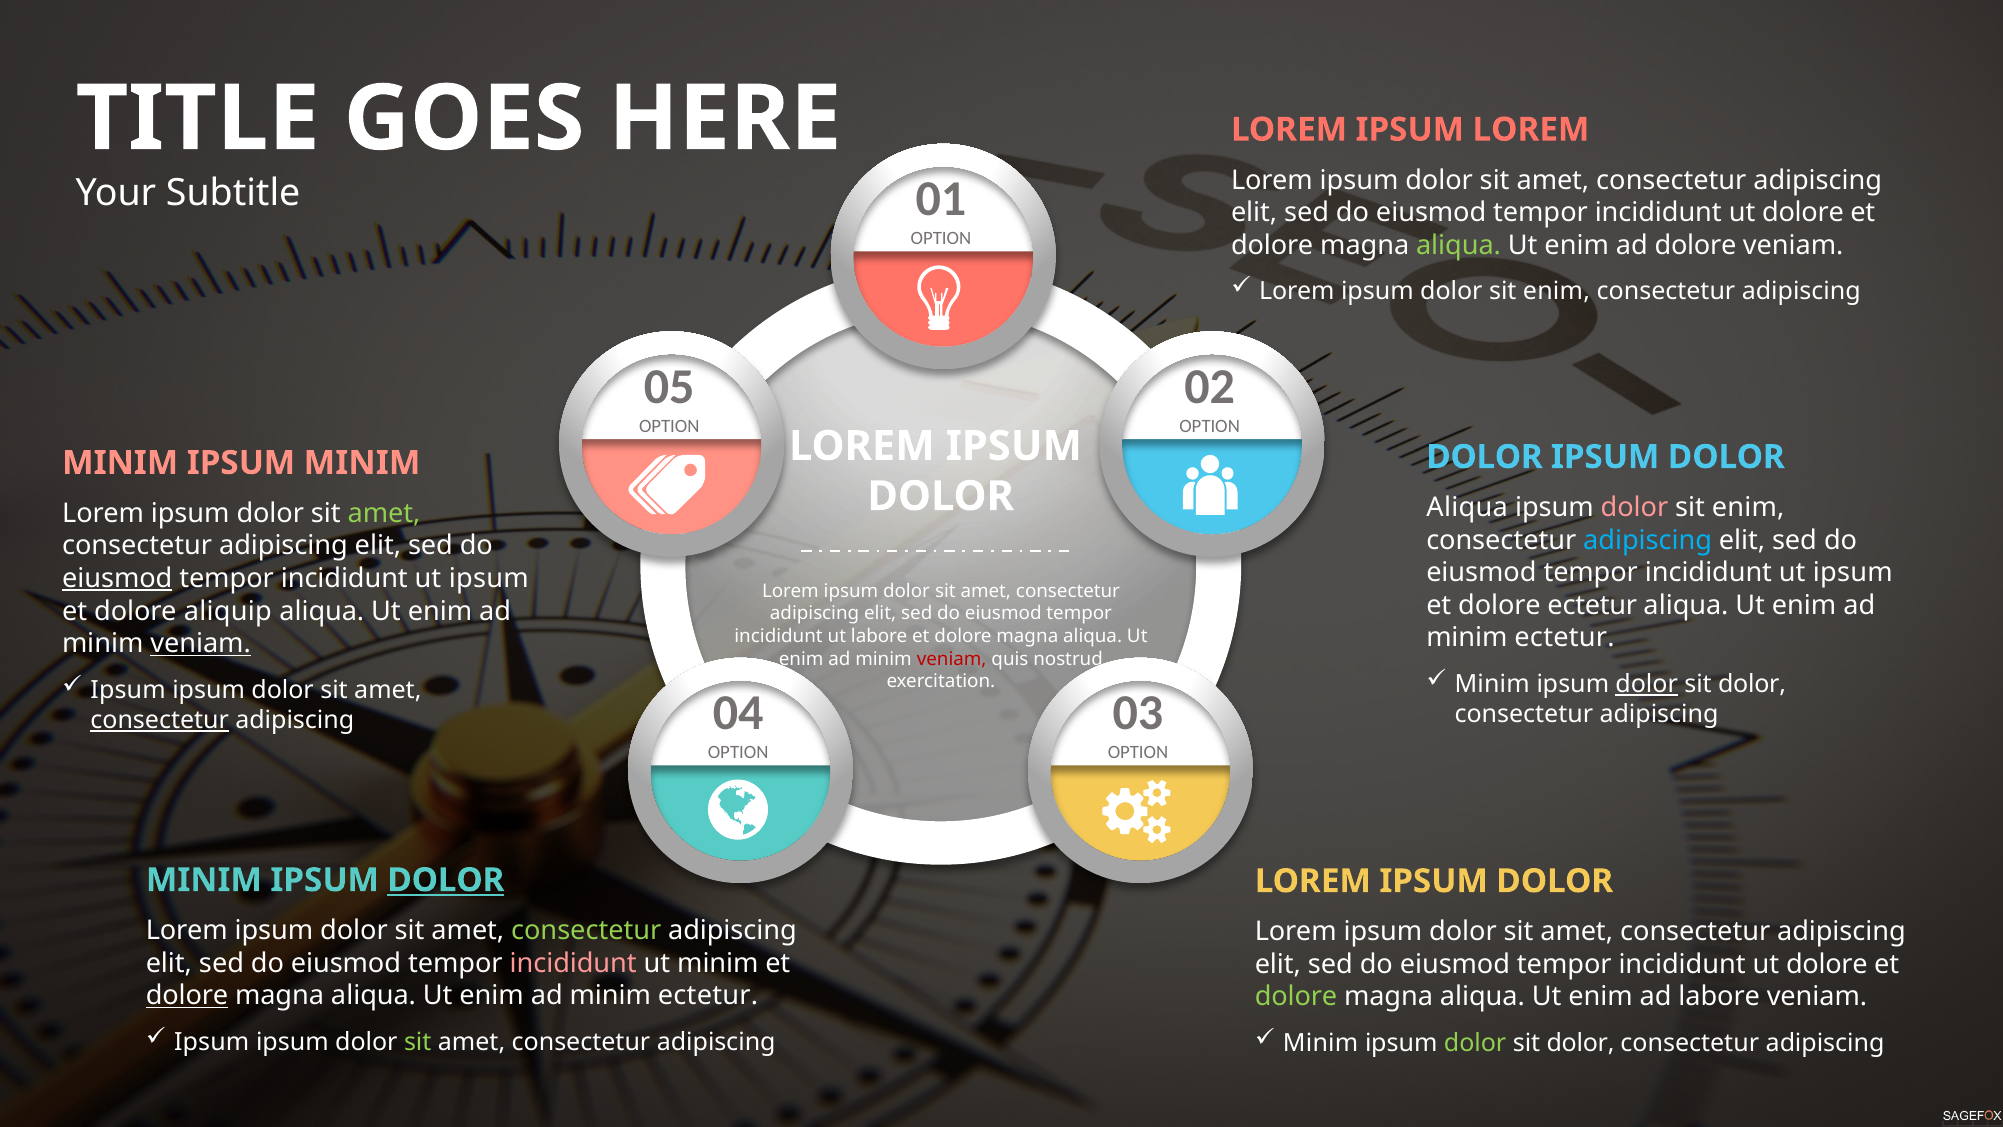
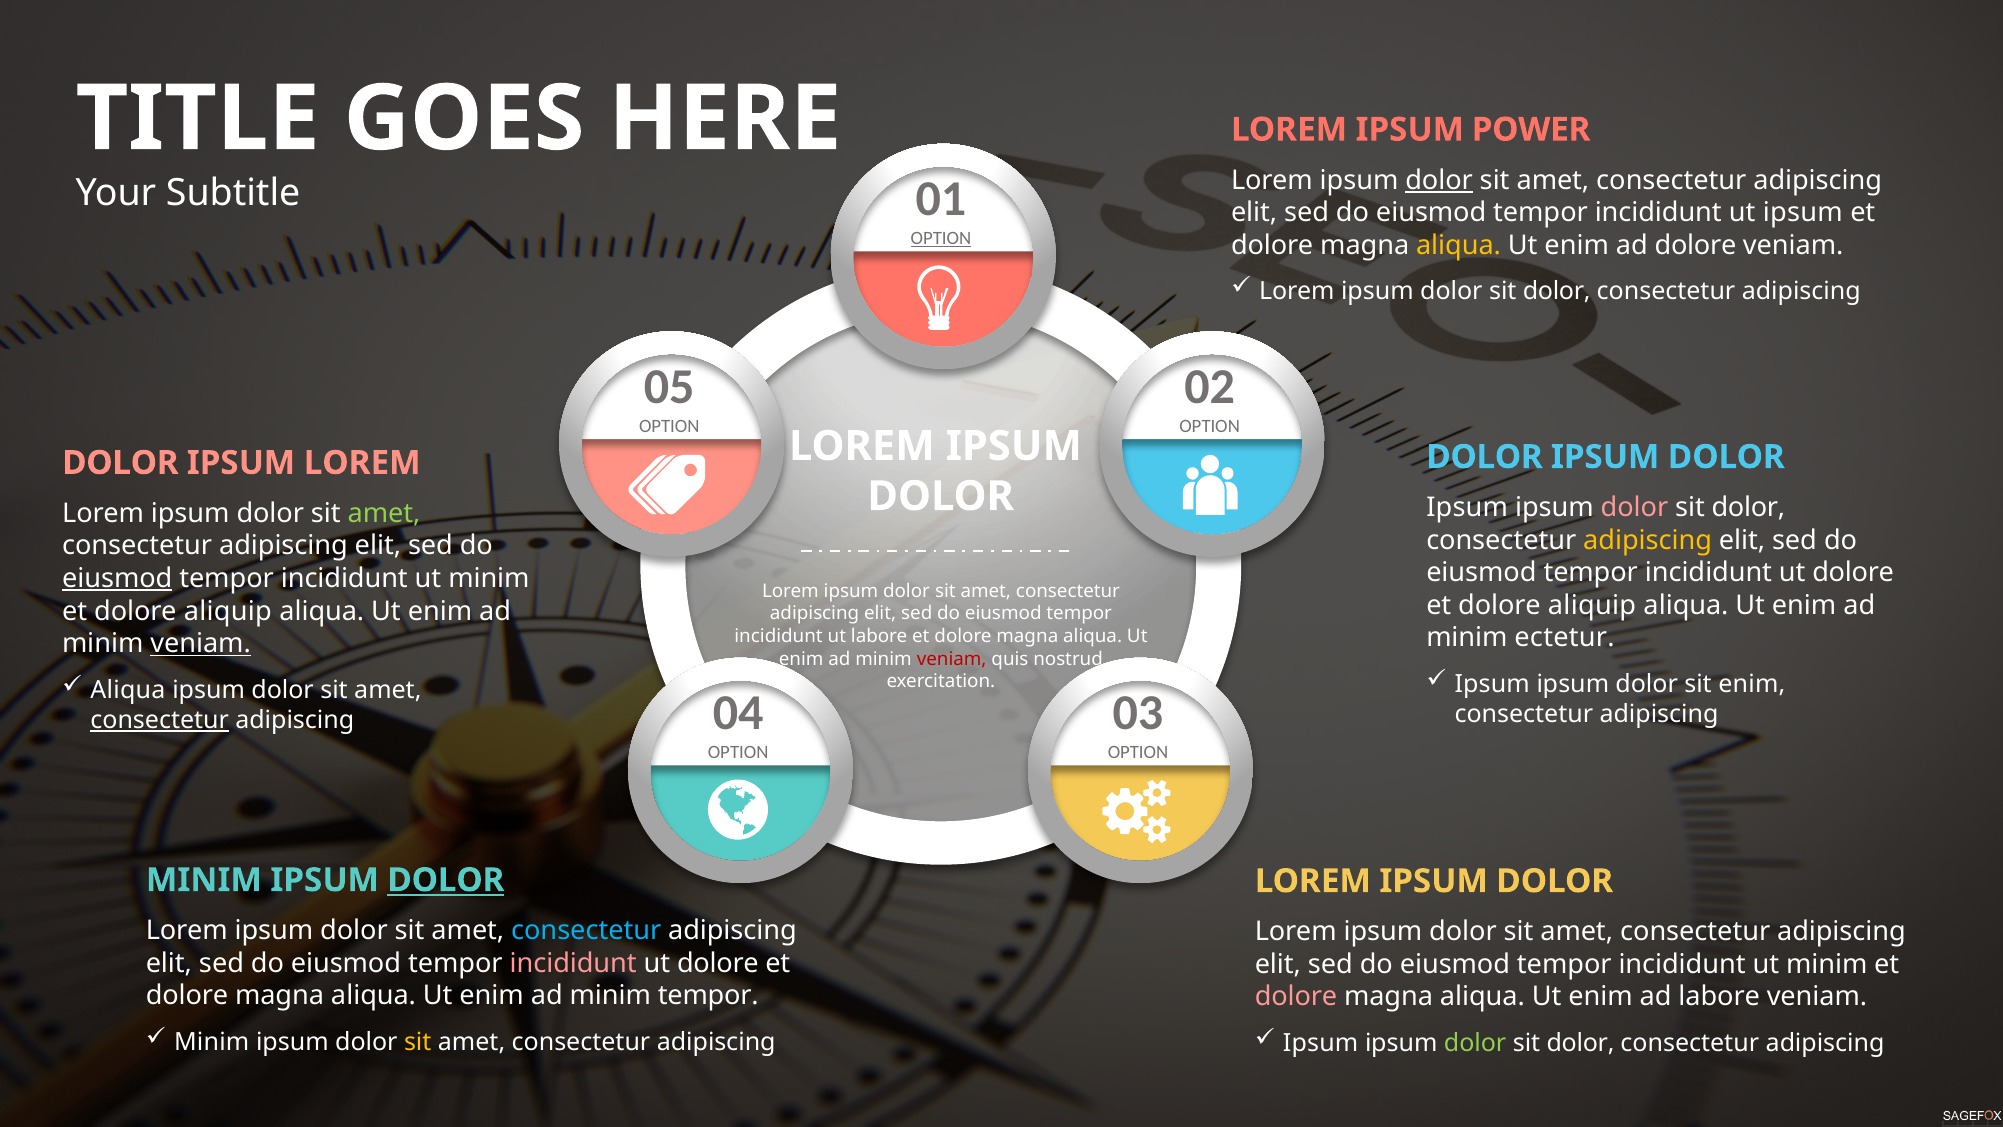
IPSUM LOREM: LOREM -> POWER (1531, 130)
dolor underline: none -> present (1439, 180)
dolore: dolore -> ipsum (1803, 213)
OPTION underline: none -> present (941, 238)
aliqua colour: light green -> yellow (1459, 245)
enim: enim -> dolor (1557, 291)
MINIM: MINIM -> DOLOR (120, 463)
IPSUM MINIM: MINIM -> LOREM (362, 463)
Aliqua: Aliqua -> Ipsum (1467, 507)
enim: enim -> dolor (1748, 507)
adipiscing colour: light blue -> yellow (1648, 540)
ipsum: ipsum -> dolore (1853, 572)
ipsum: ipsum -> minim (489, 578)
ectetur: ectetur -> aliquip (1592, 605)
Minim: Minim -> Ipsum (1492, 684)
dolor underline: present -> none (1647, 684)
dolor: dolor -> enim (1752, 684)
Ipsum: Ipsum -> Aliqua (128, 690)
consectetur colour: light green -> light blue (586, 930)
minim: minim -> dolore (718, 963)
dolore: dolore -> minim (1827, 964)
dolore underline: present -> none (187, 996)
ectetur: ectetur -> tempor (708, 996)
dolore colour: light green -> pink (1296, 997)
Ipsum: Ipsum -> Minim (212, 1042)
sit colour: light green -> yellow (418, 1042)
Minim: Minim -> Ipsum (1321, 1043)
